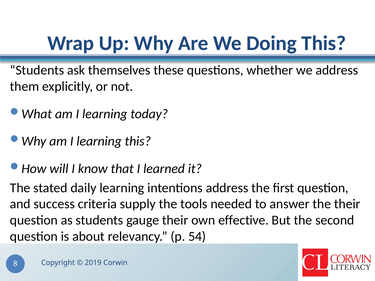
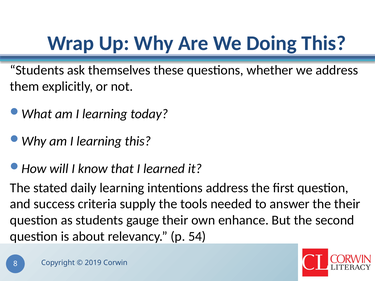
effective: effective -> enhance (243, 220)
